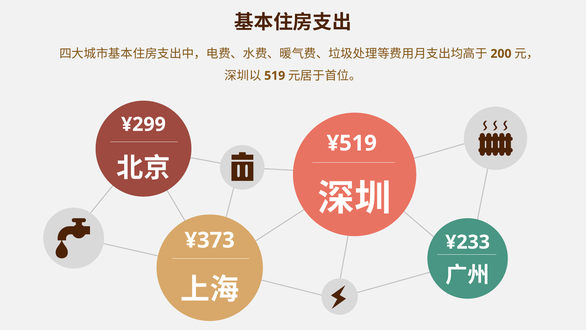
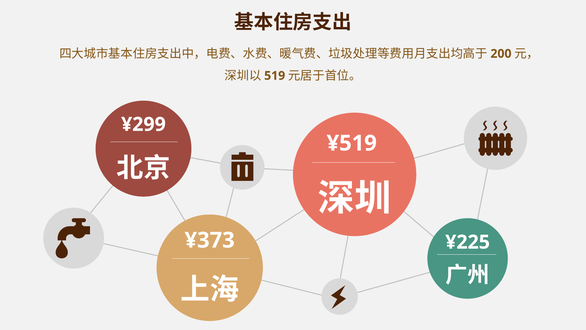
¥233: ¥233 -> ¥225 (468, 242)
